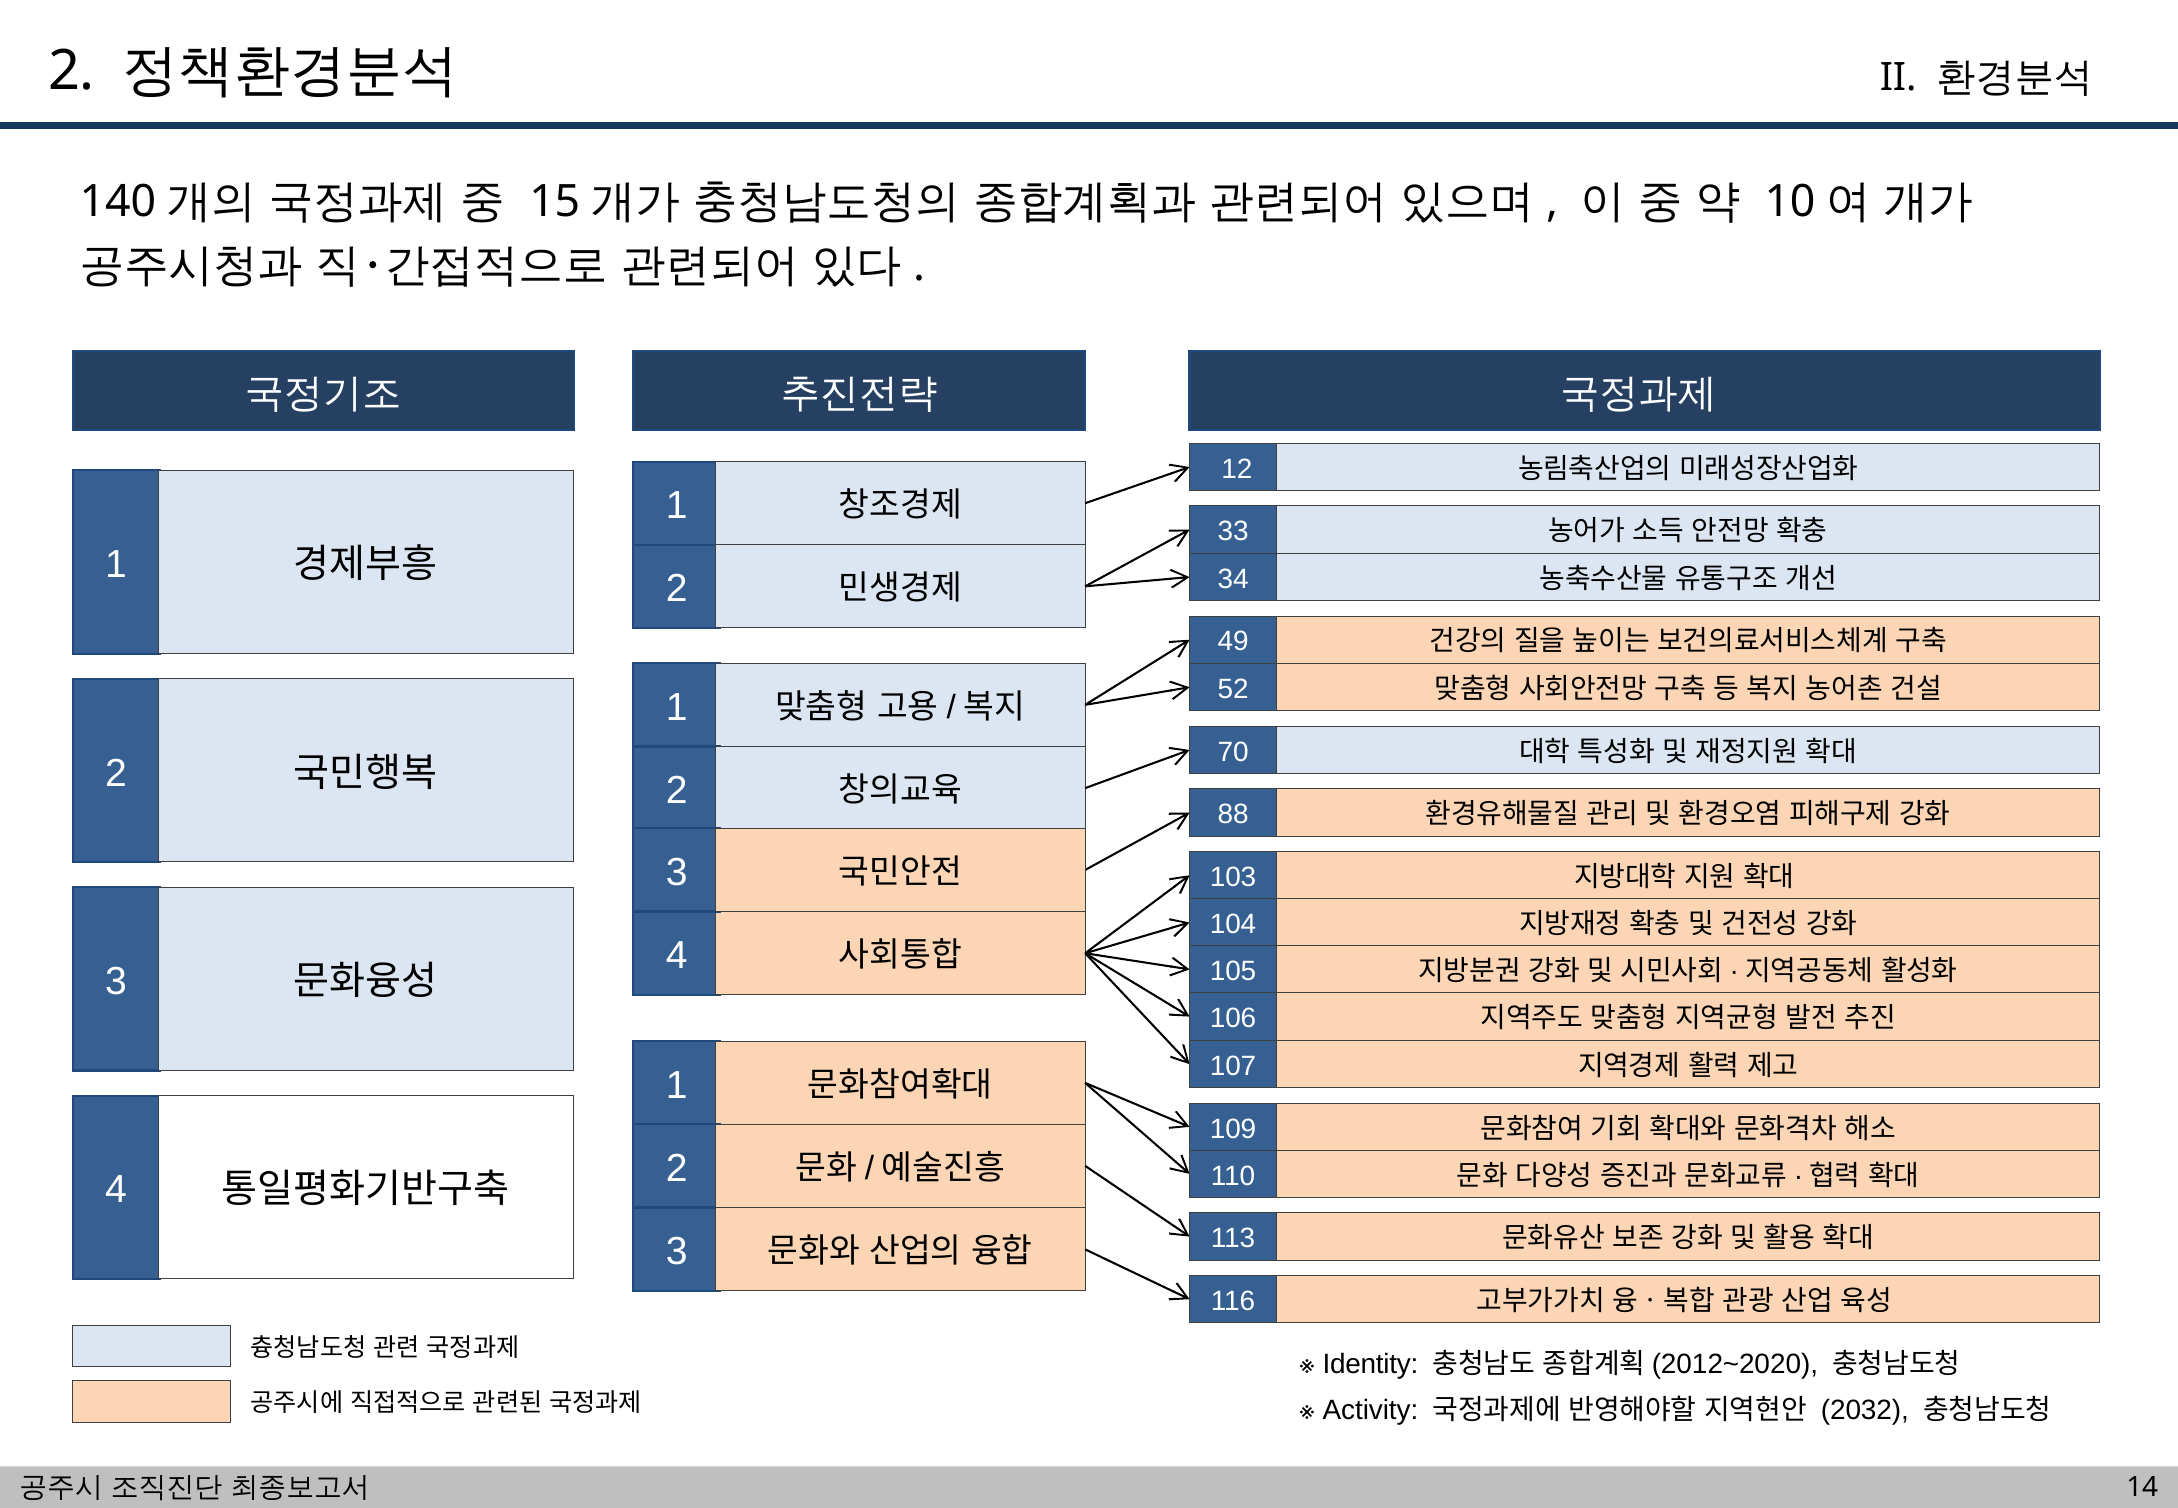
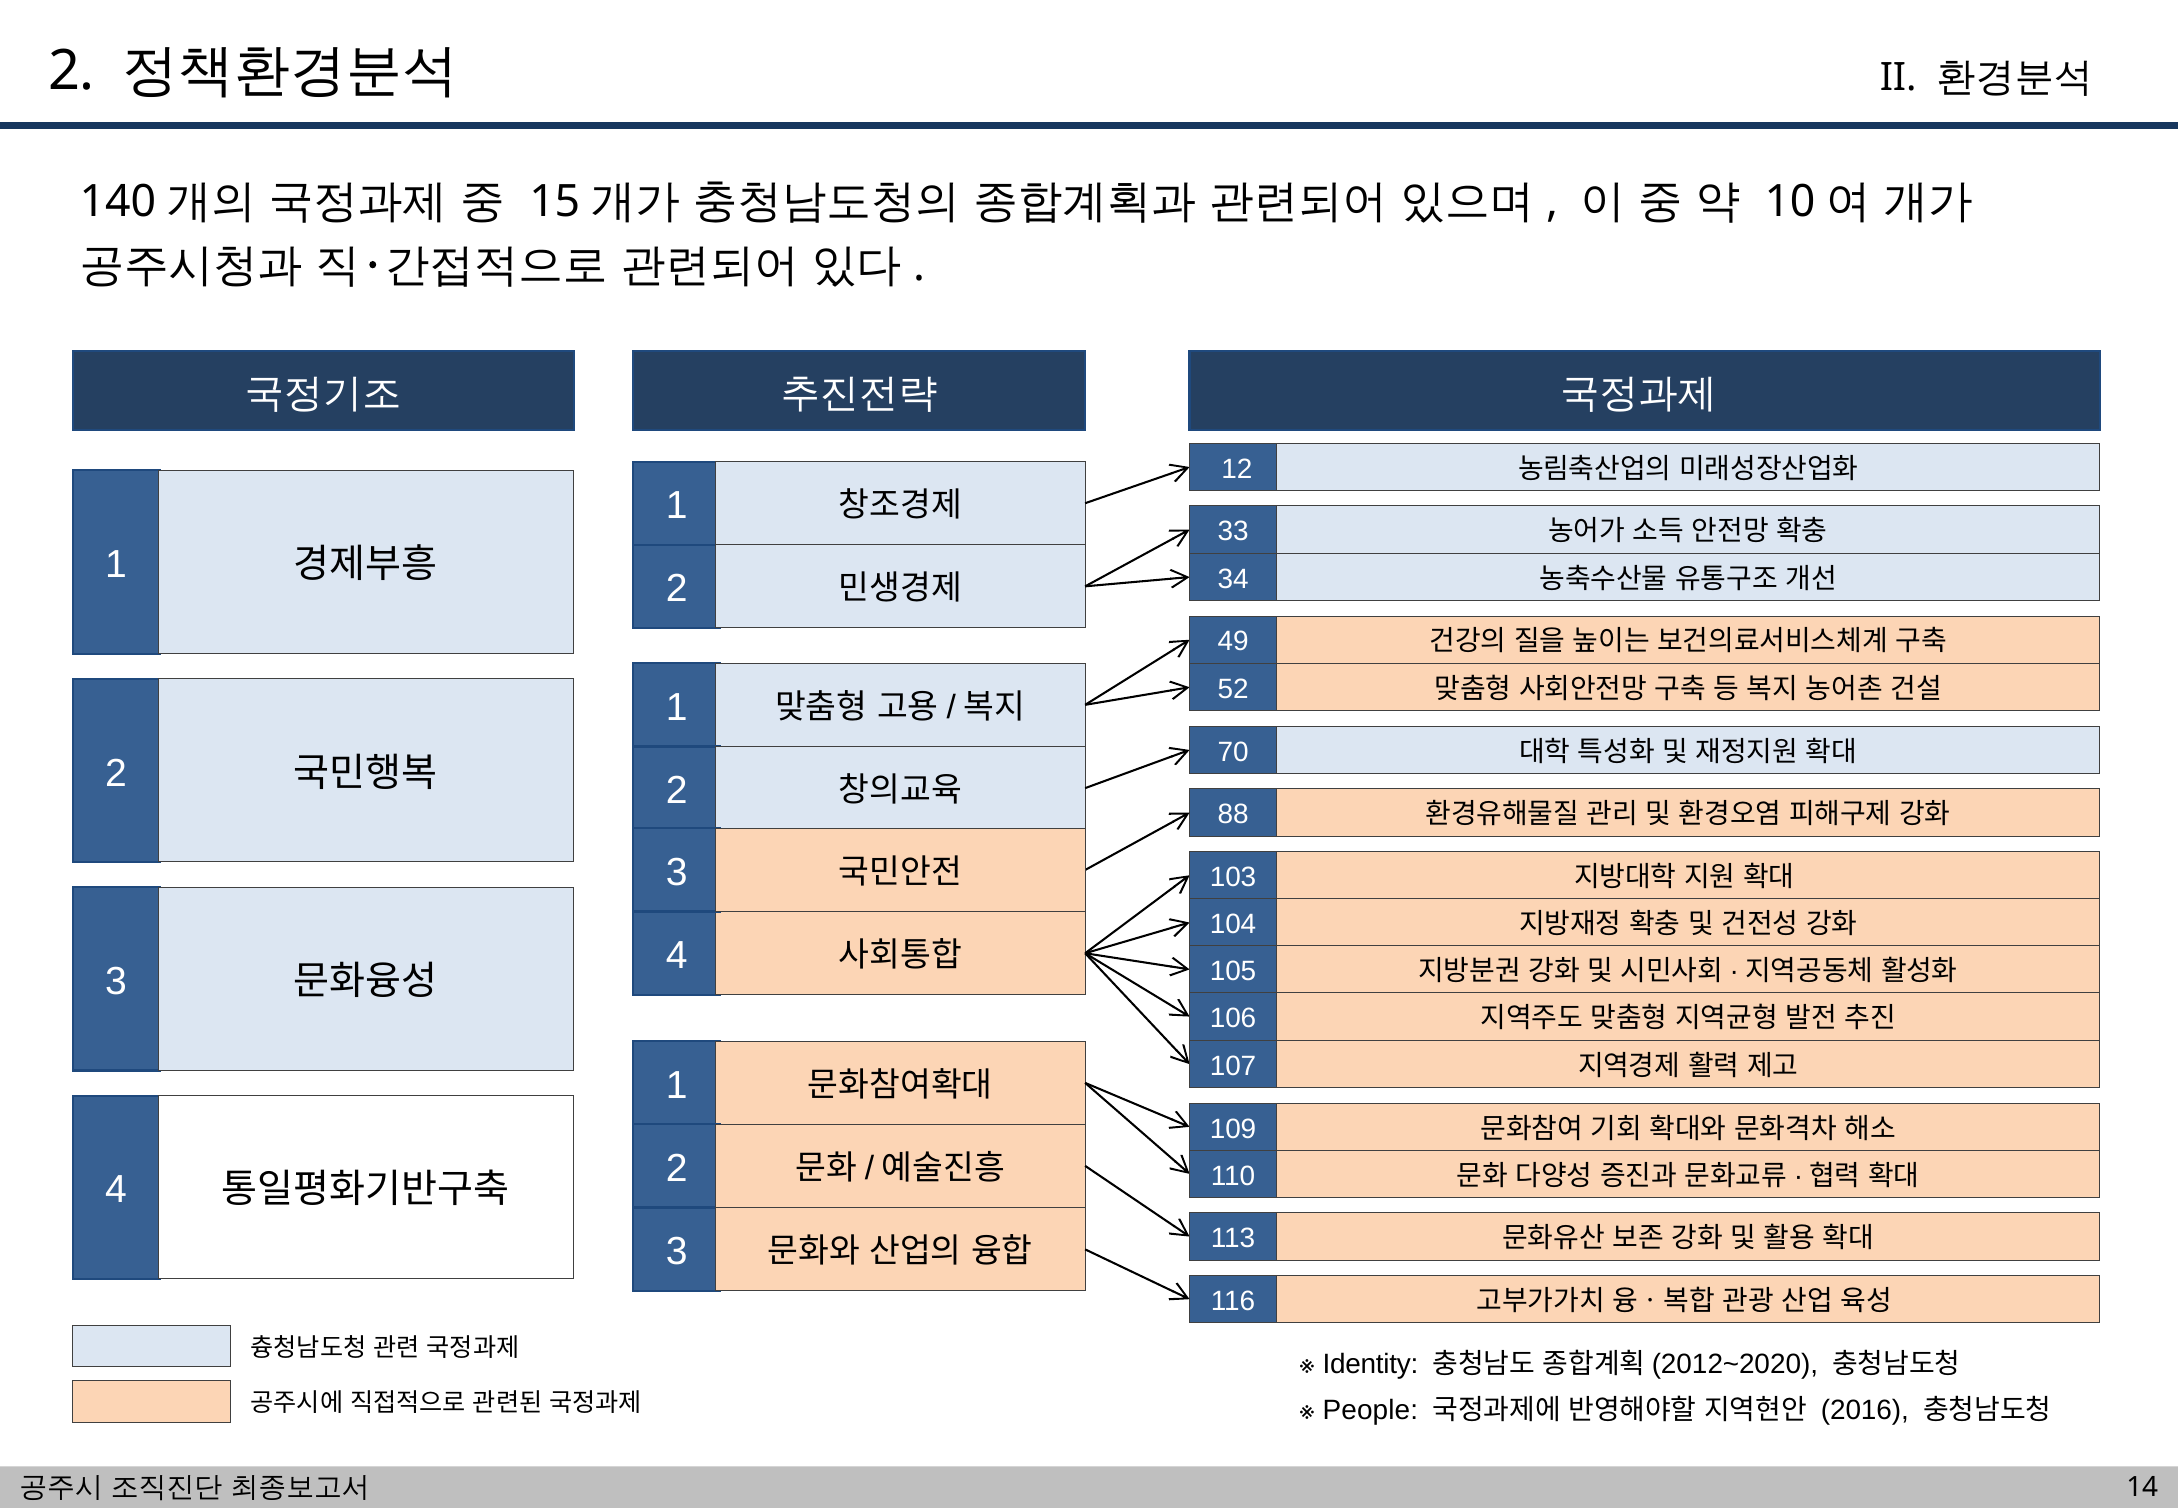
Activity: Activity -> People (1370, 1410)
2032: 2032 -> 2016 (1865, 1410)
